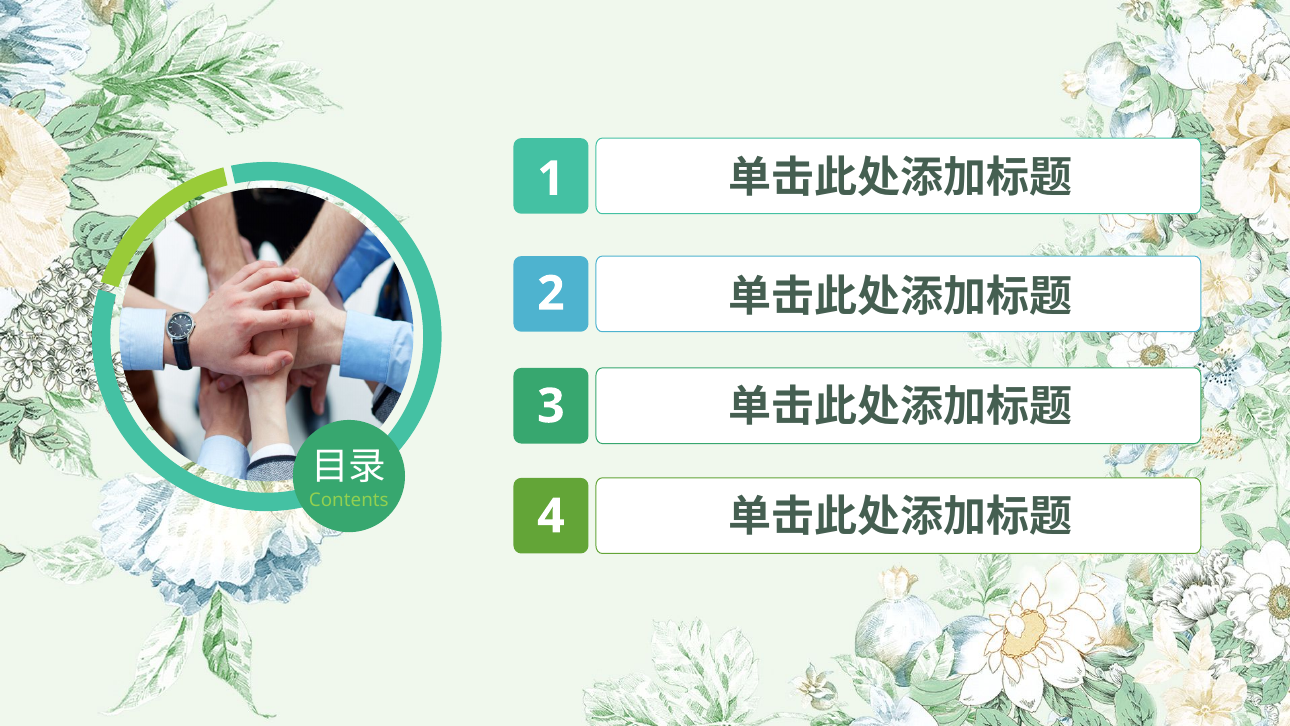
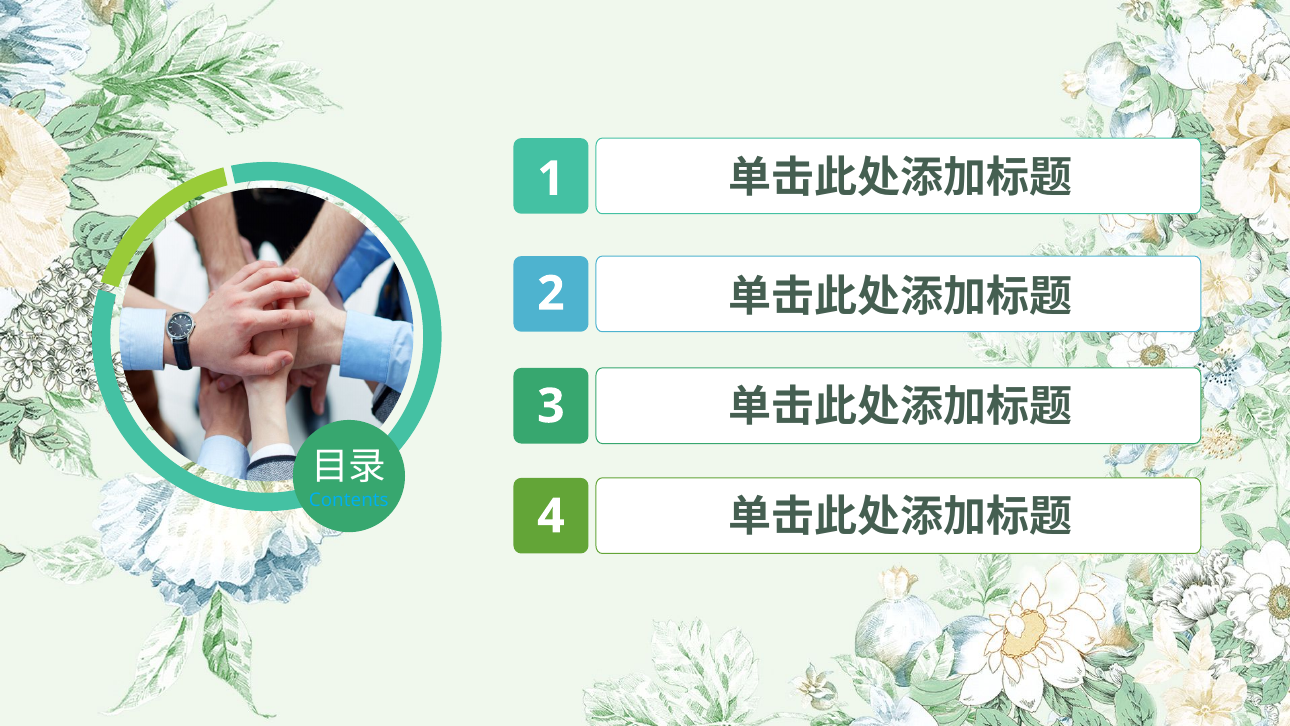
Contents colour: light green -> light blue (349, 500)
